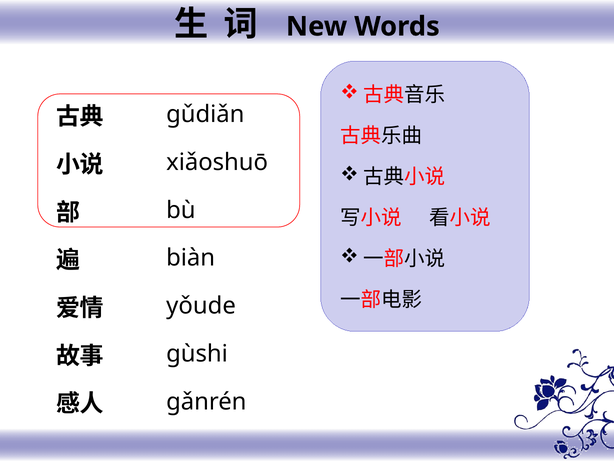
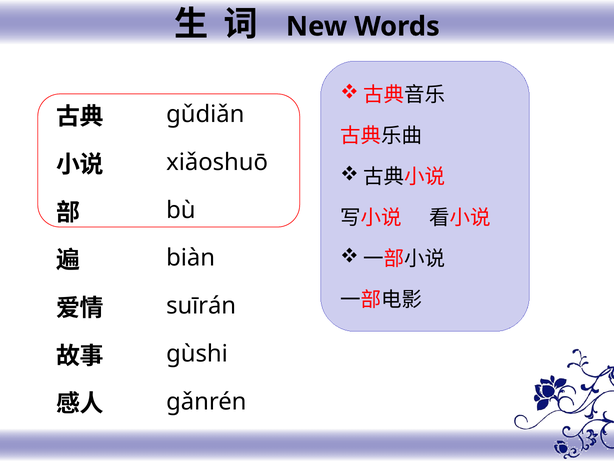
yǒude: yǒude -> suīrán (201, 306)
